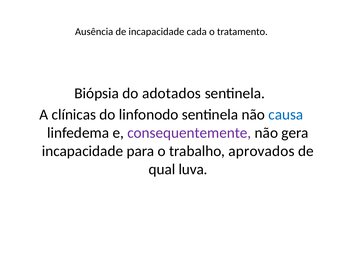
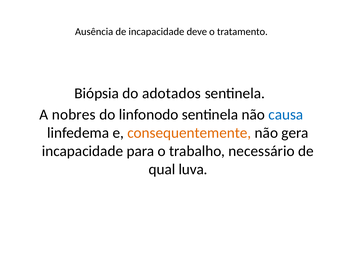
cada: cada -> deve (197, 32)
clínicas: clínicas -> nobres (74, 115)
consequentemente colour: purple -> orange (189, 133)
aprovados: aprovados -> necessário (261, 151)
